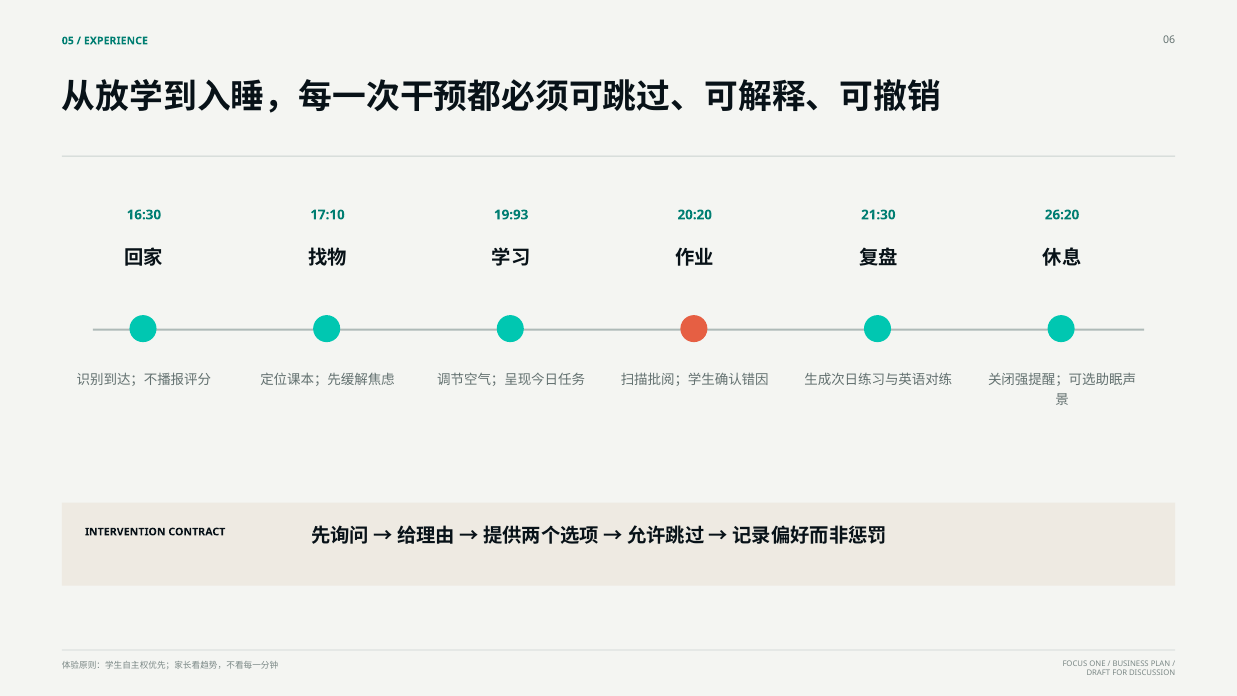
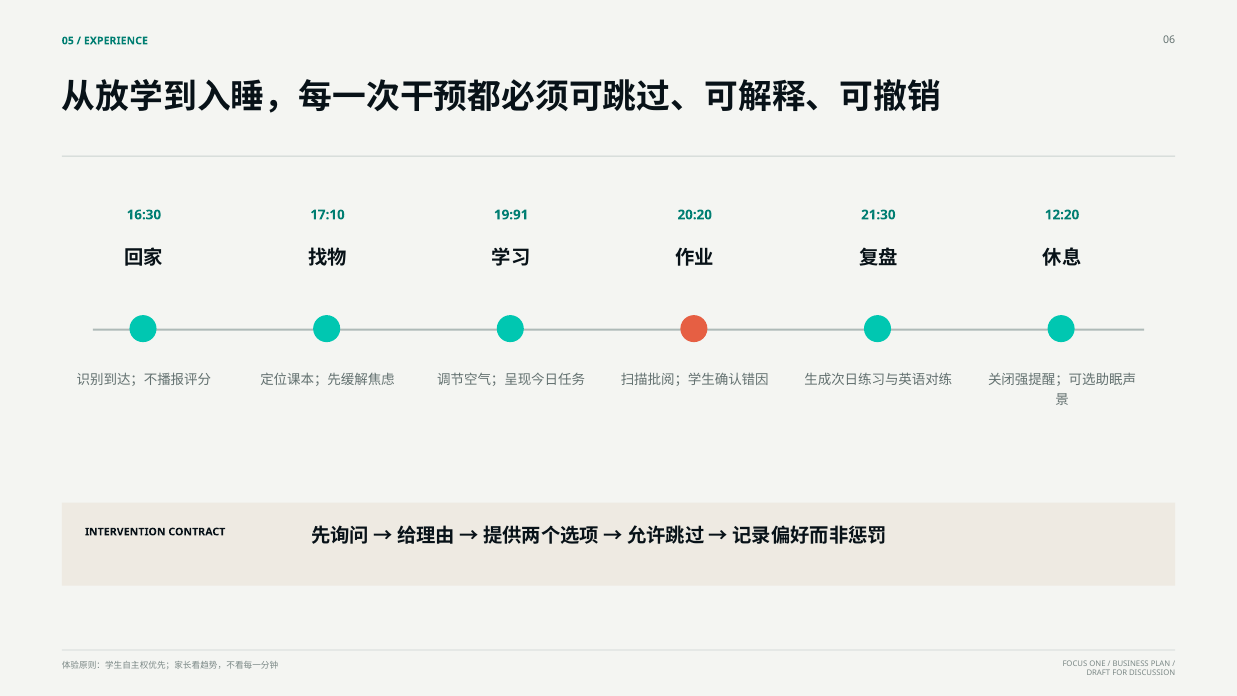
19:93: 19:93 -> 19:91 (511, 215)
26:20: 26:20 -> 12:20 (1062, 215)
